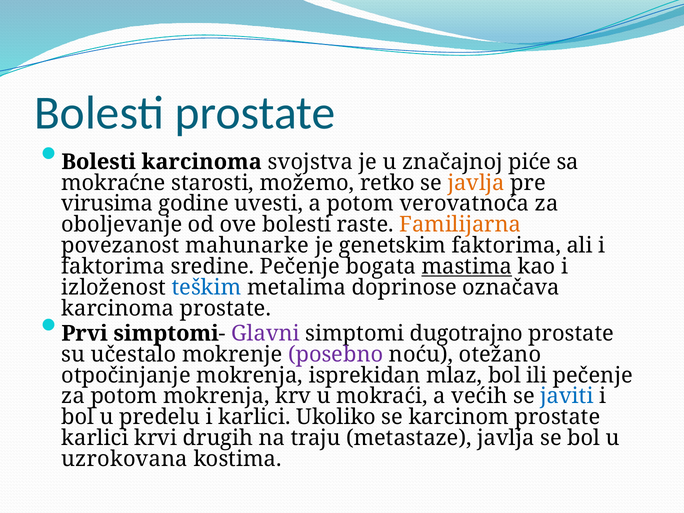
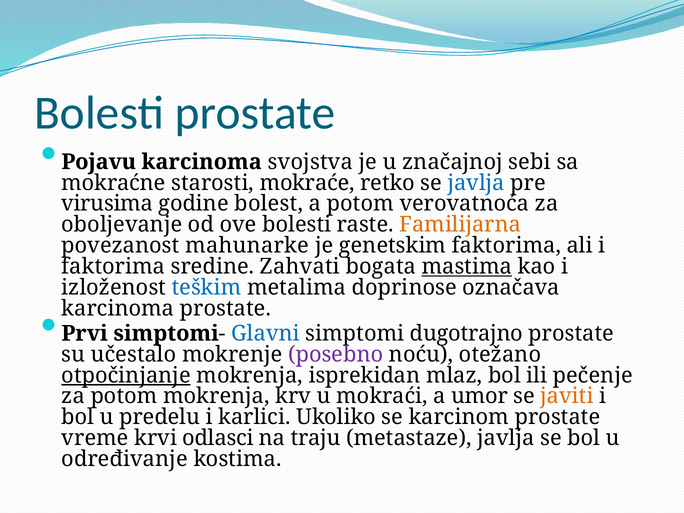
Bolesti: Bolesti -> Pojavu (99, 162)
piće: piće -> sebi (530, 162)
možemo: možemo -> mokraće (307, 183)
javlja colour: orange -> blue (476, 183)
uvesti: uvesti -> bolest (269, 204)
sredine Pečenje: Pečenje -> Zahvati (300, 267)
Glavni colour: purple -> blue (266, 333)
otpočinjanje underline: none -> present (126, 375)
većih: većih -> umor (480, 396)
javiti colour: blue -> orange (567, 396)
karlici: karlici -> vreme (95, 438)
drugih: drugih -> odlasci (218, 438)
uzrokovana: uzrokovana -> određivanje (125, 459)
